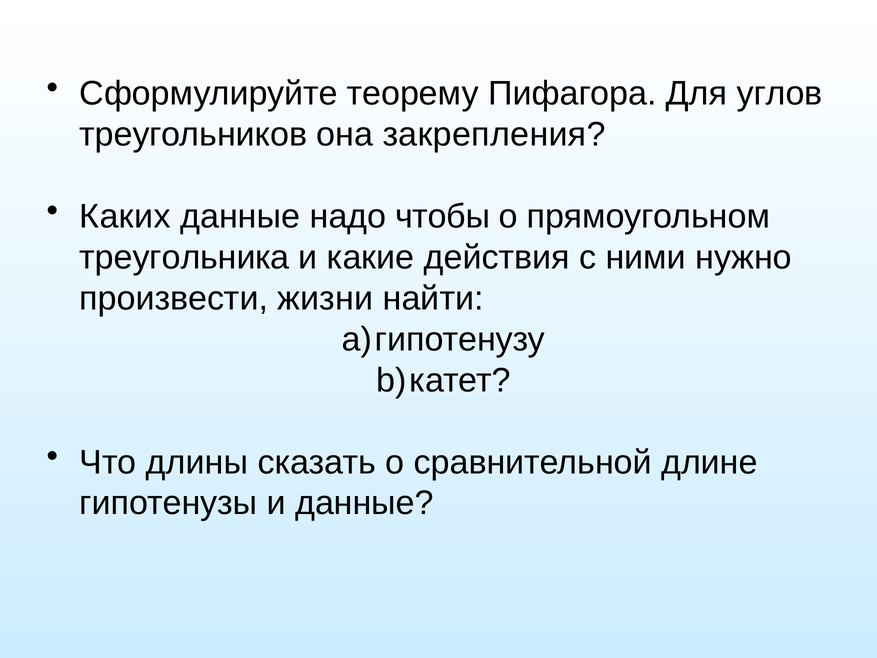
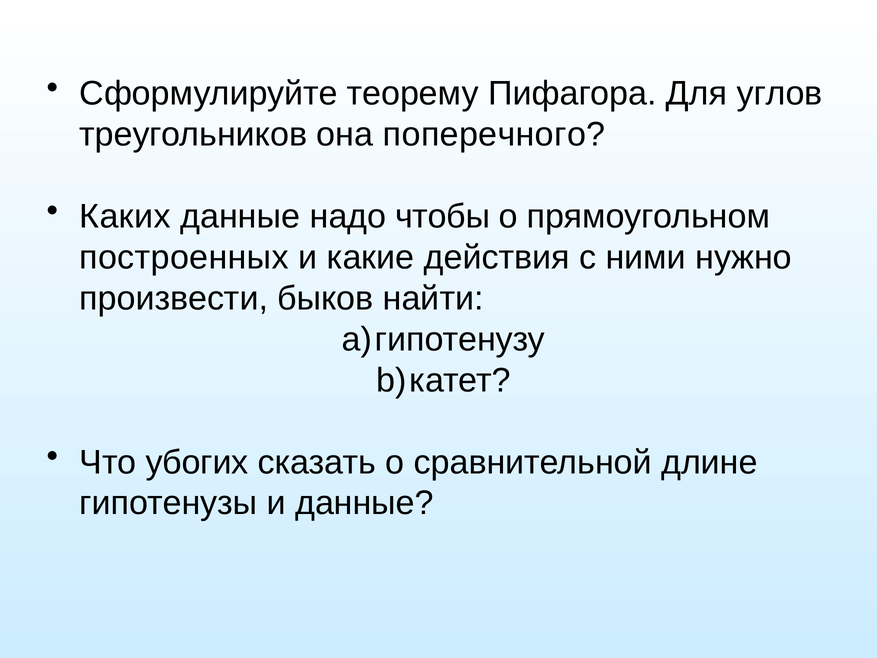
закрепления: закрепления -> поперечного (494, 134)
треугольника: треугольника -> построенных (184, 257)
жизни: жизни -> быков (325, 298)
длины: длины -> убогих (197, 462)
